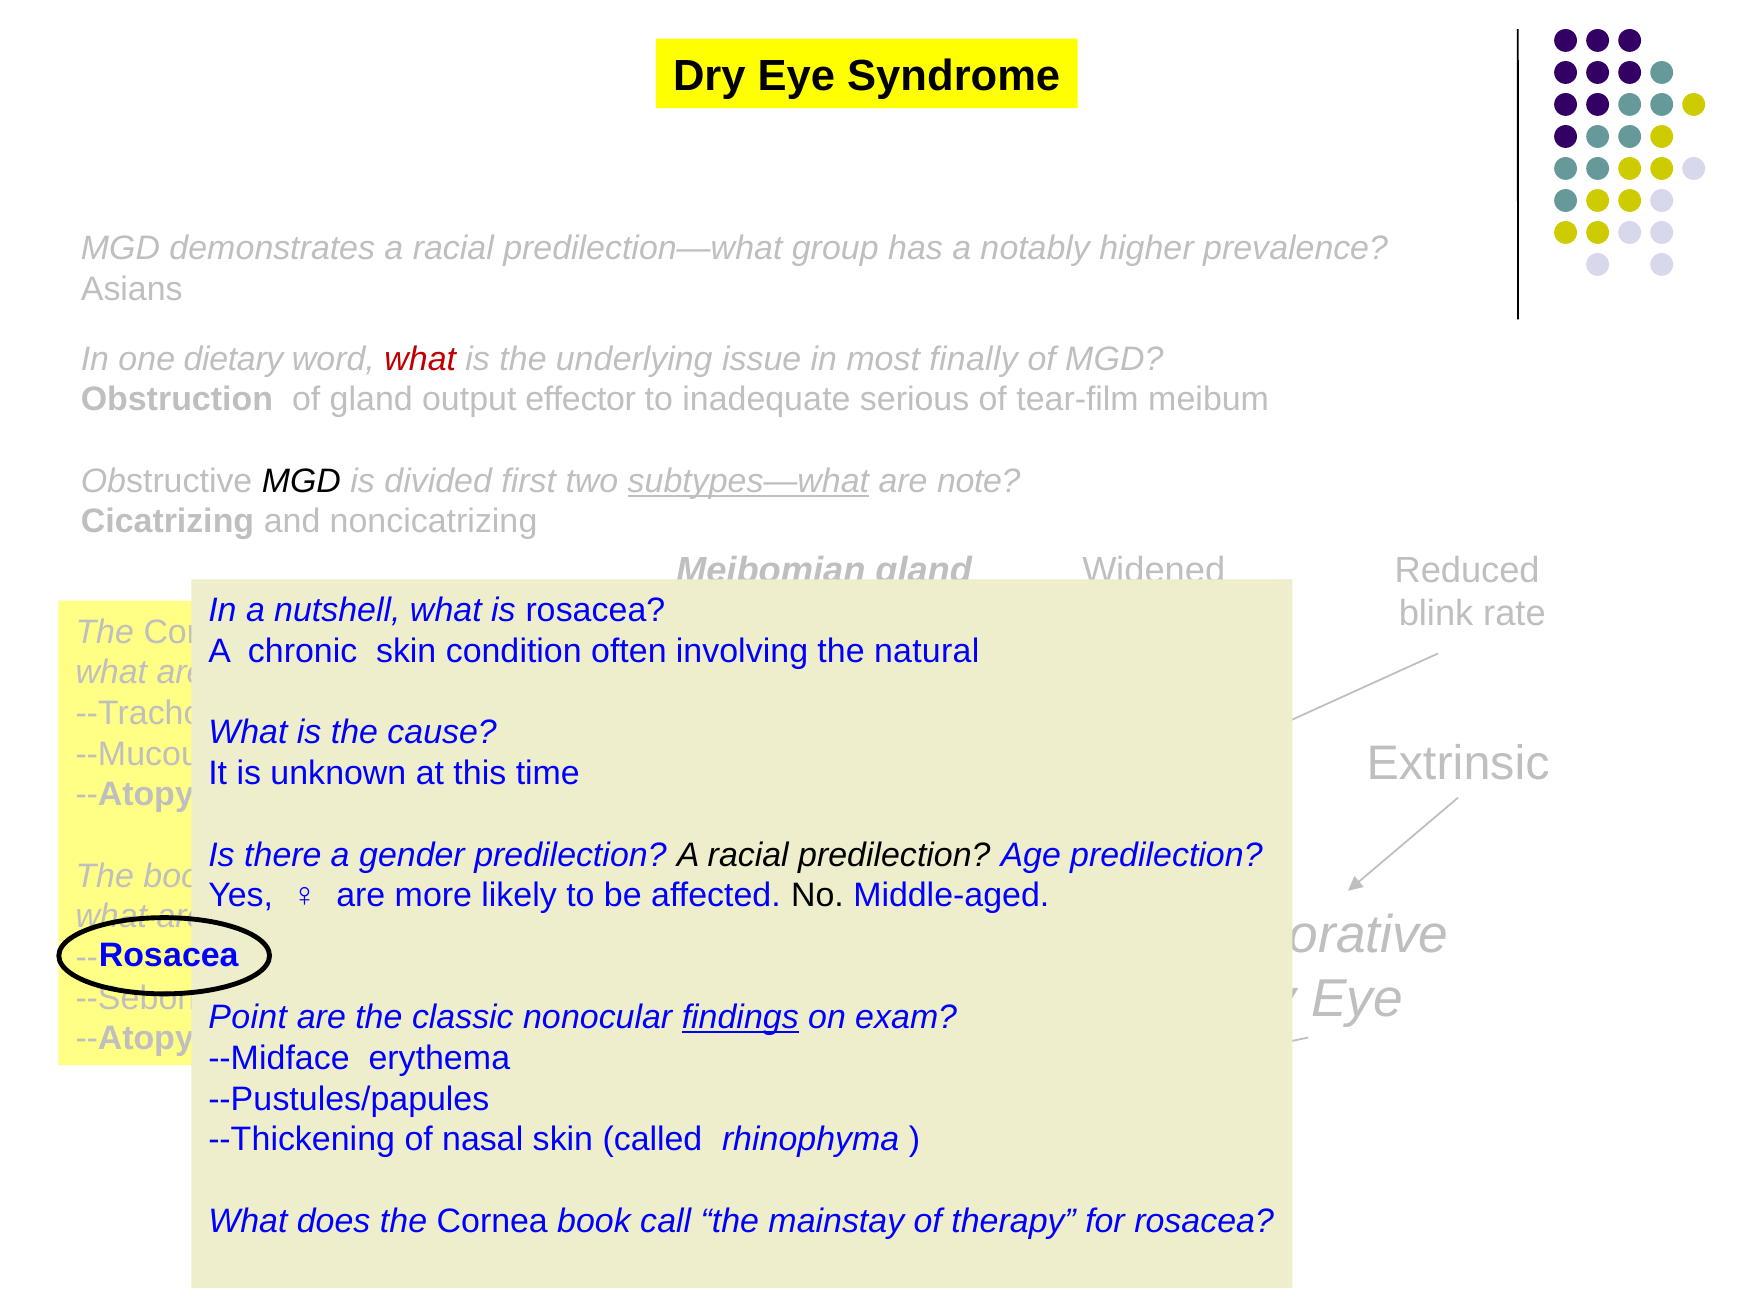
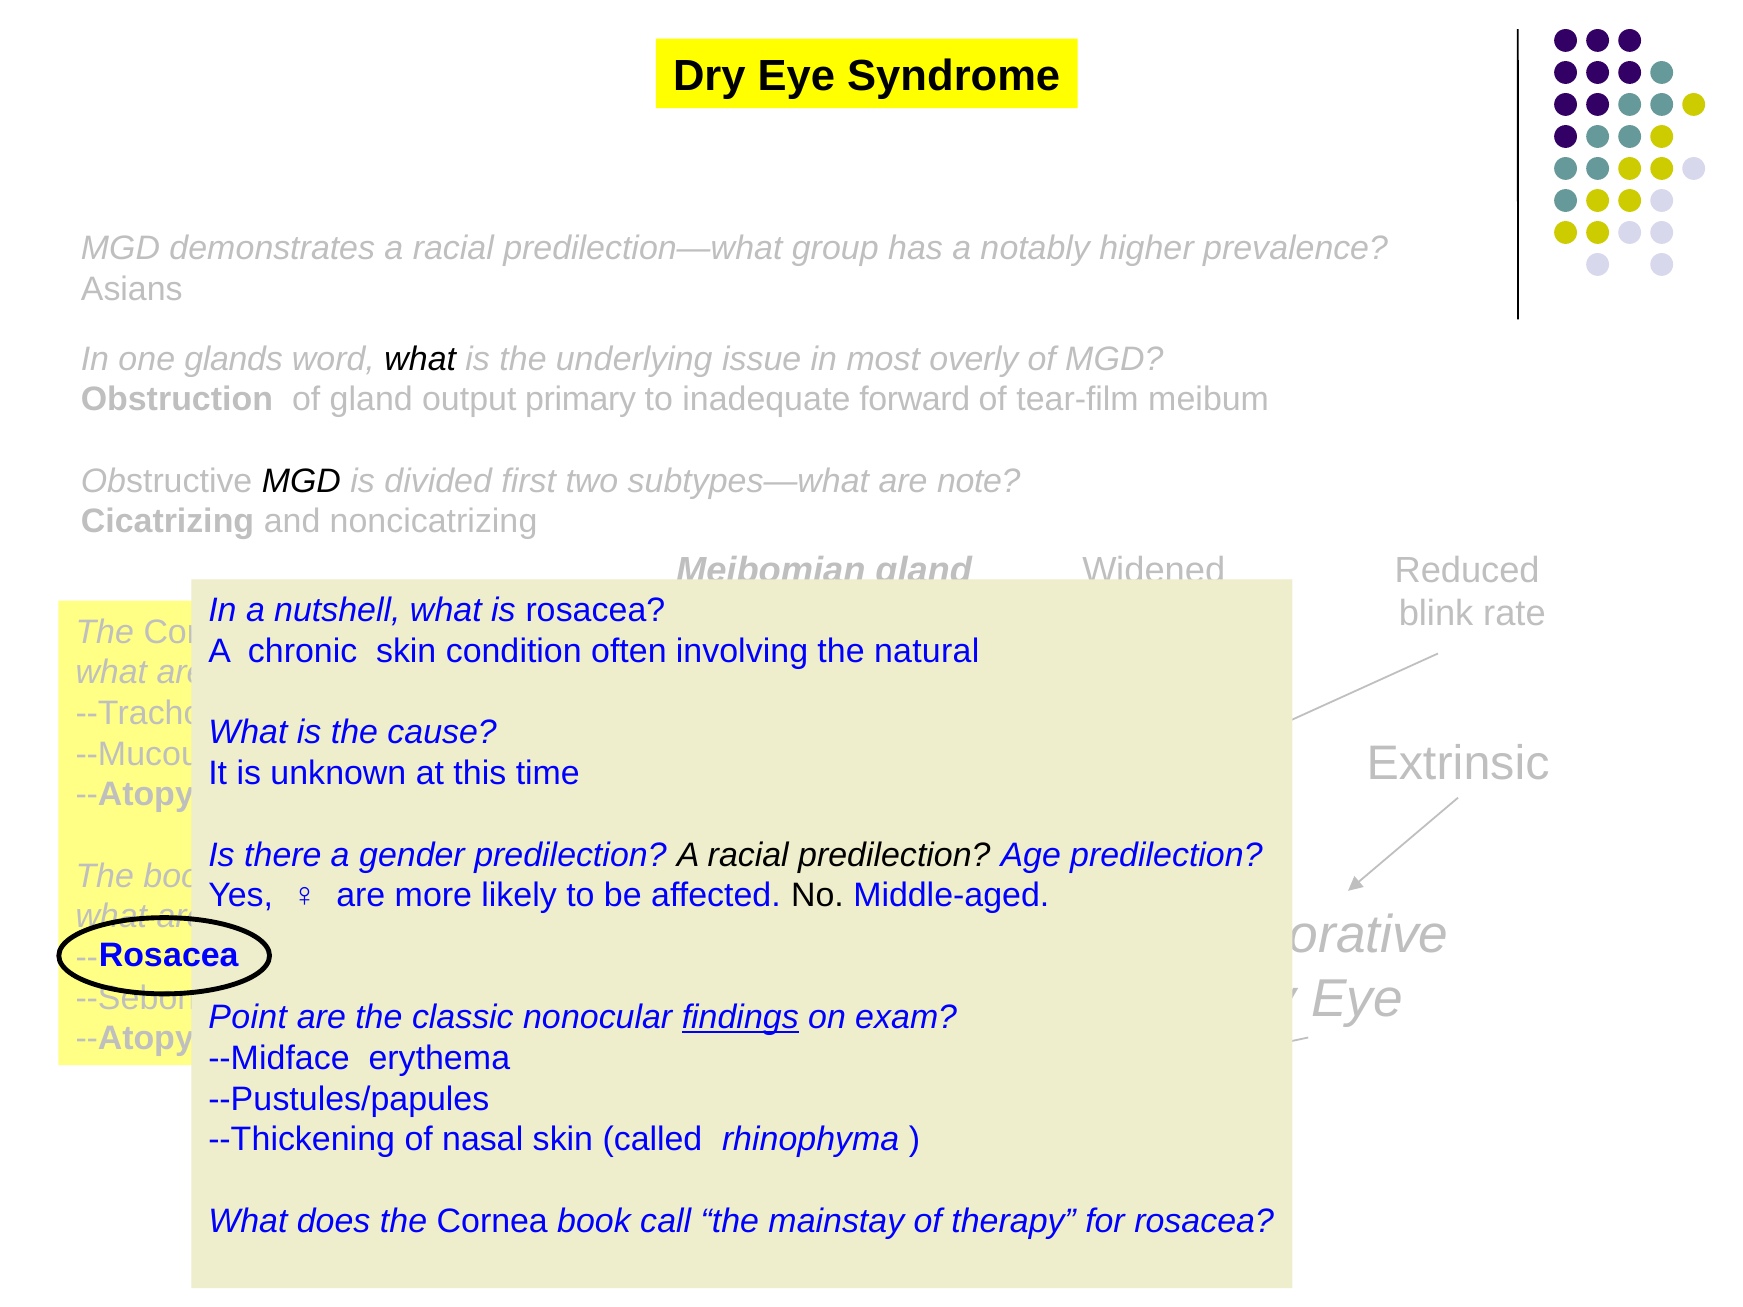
dietary: dietary -> glands (234, 359)
what colour: red -> black (420, 359)
finally: finally -> overly (974, 359)
effector: effector -> primary (581, 400)
serious: serious -> forward (915, 400)
subtypes—what underline: present -> none (748, 481)
